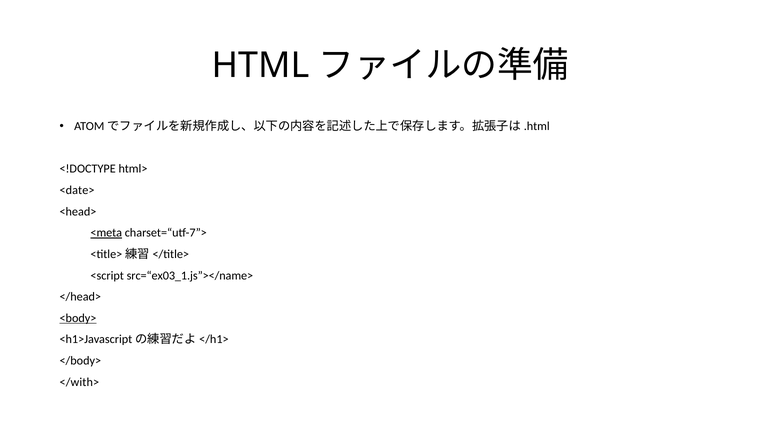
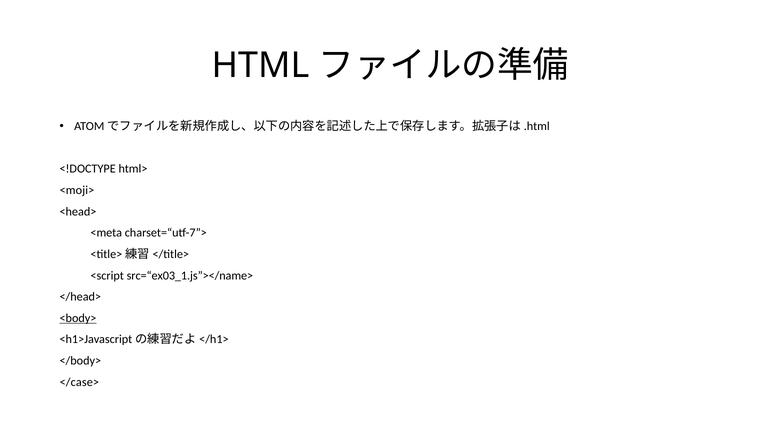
<date>: <date> -> <moji> (77, 190)
<meta underline: present -> none (106, 233)
</with>: </with> -> </case> (79, 382)
